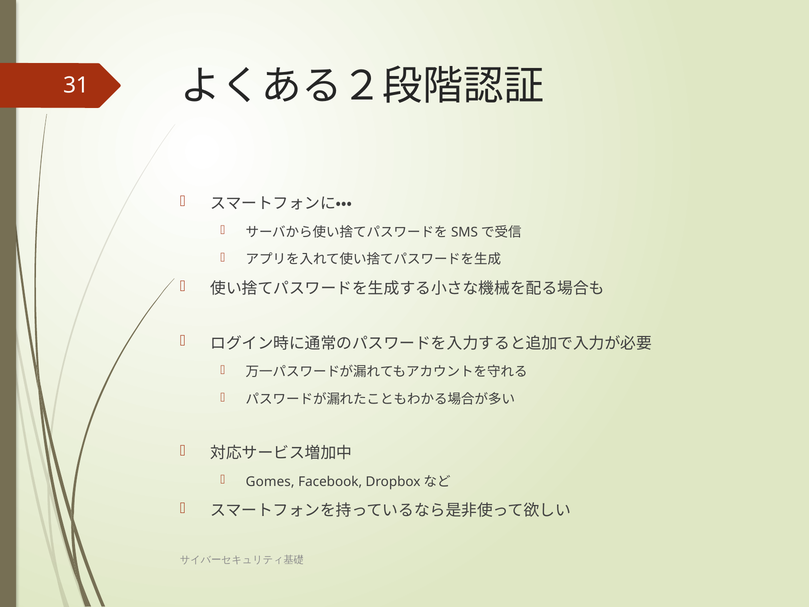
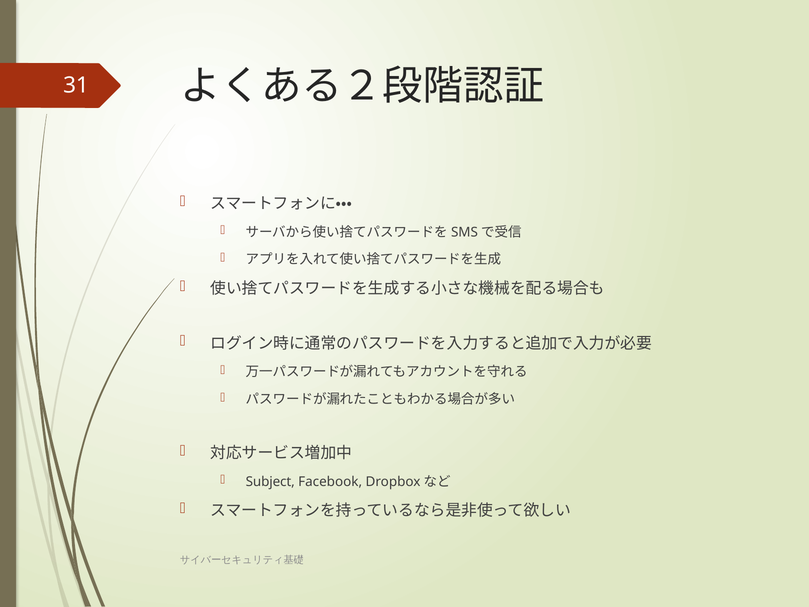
Gomes: Gomes -> Subject (270, 482)
